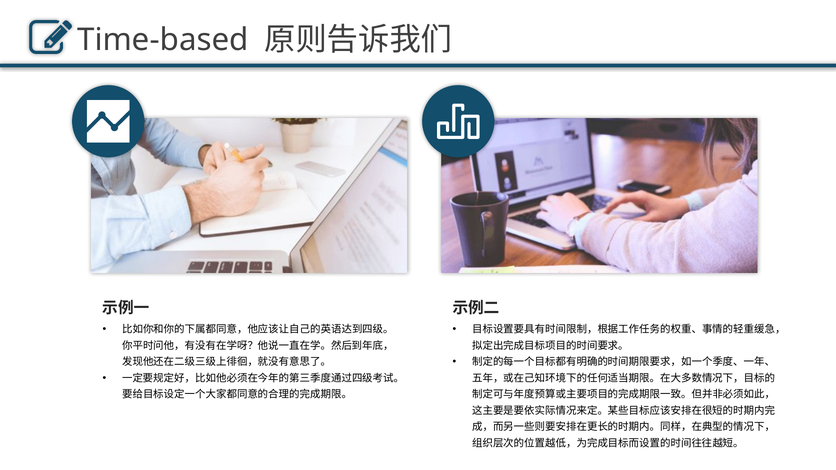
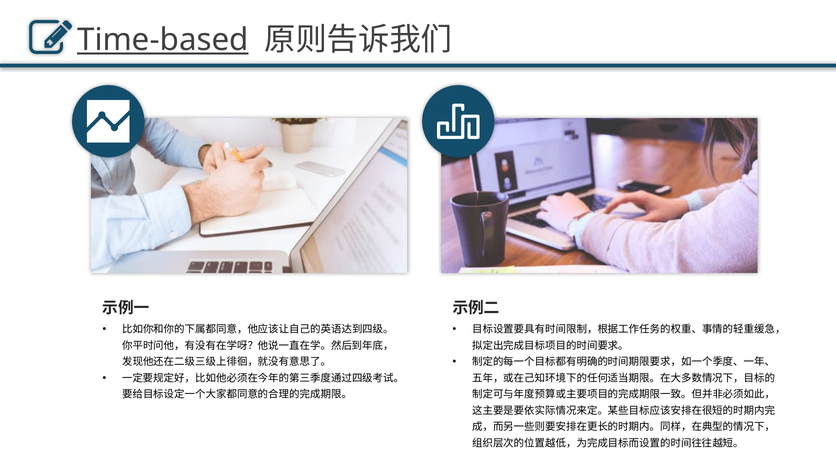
Time-based underline: none -> present (163, 40)
